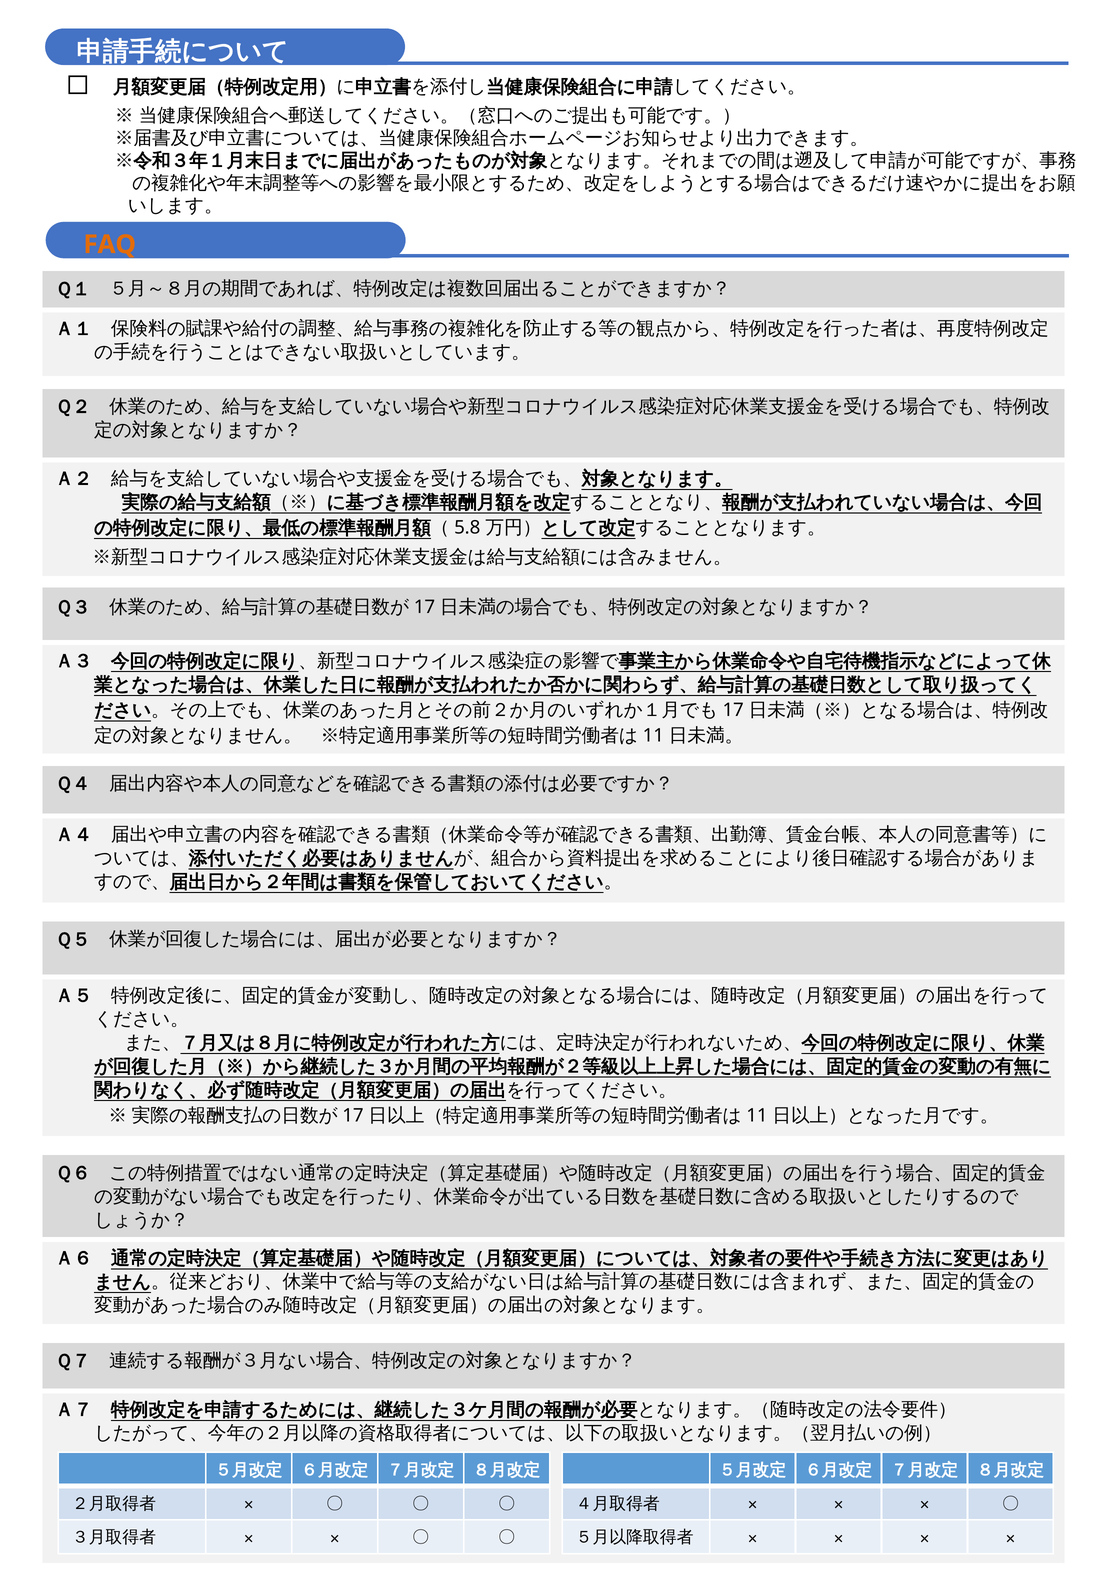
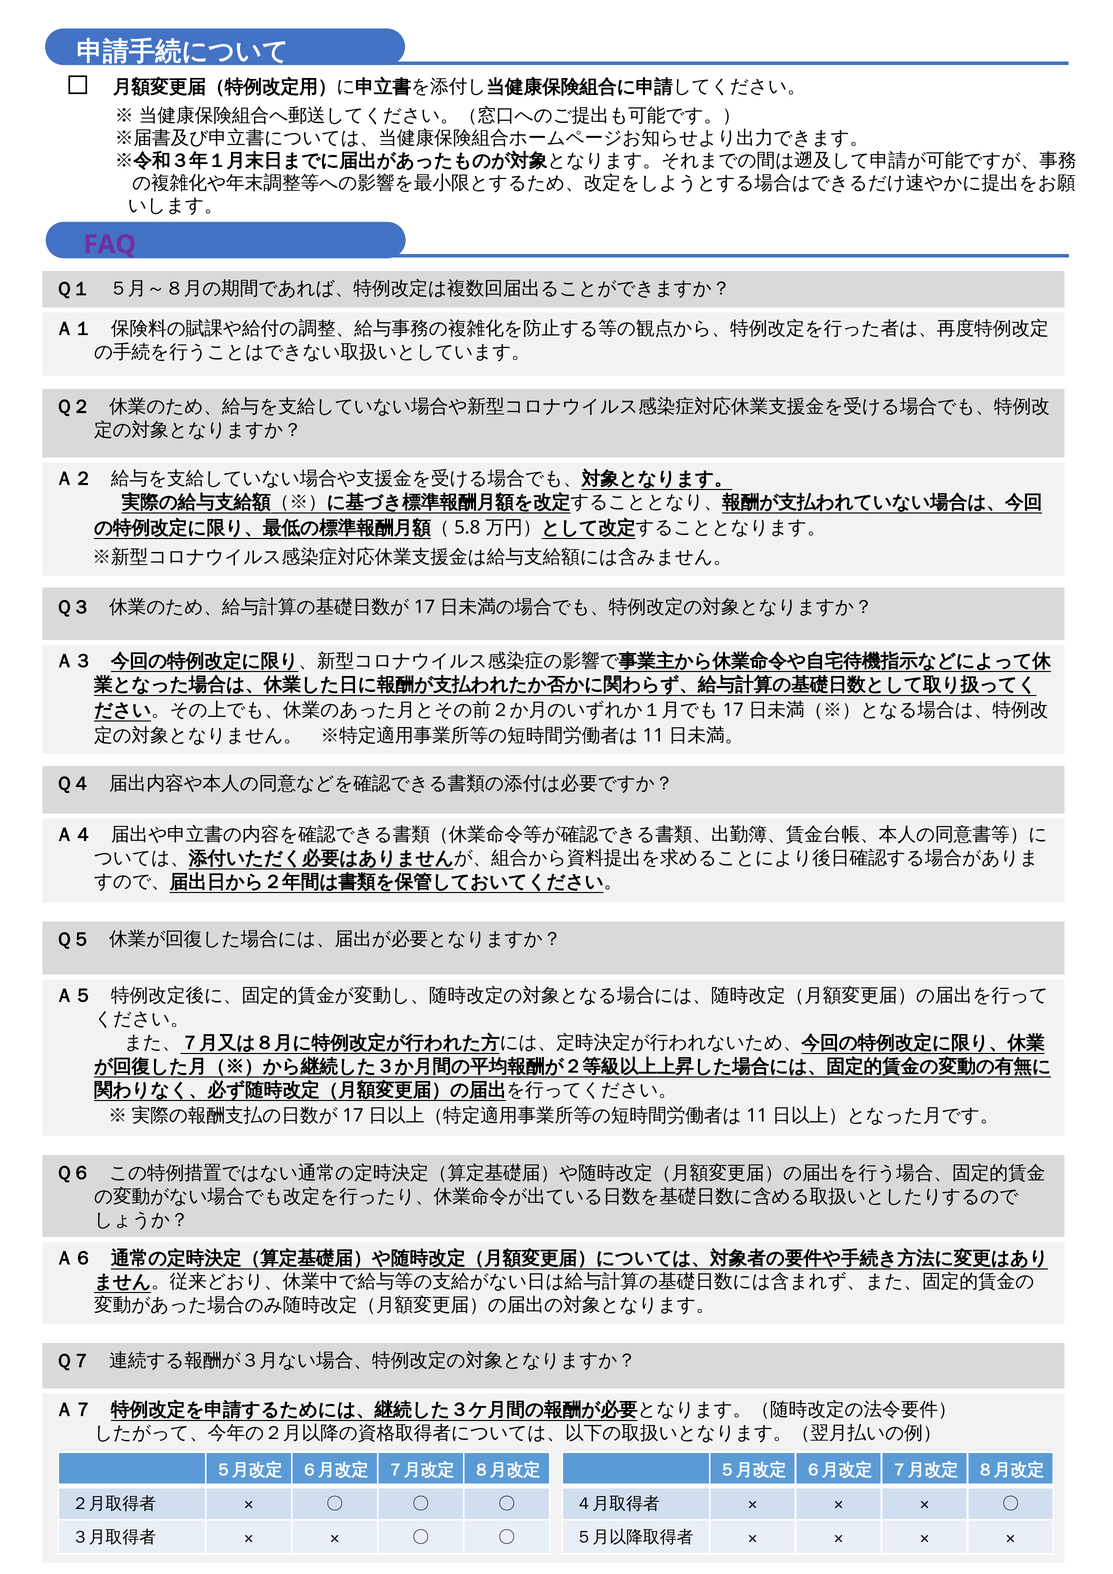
FAQ colour: orange -> purple (110, 245)
